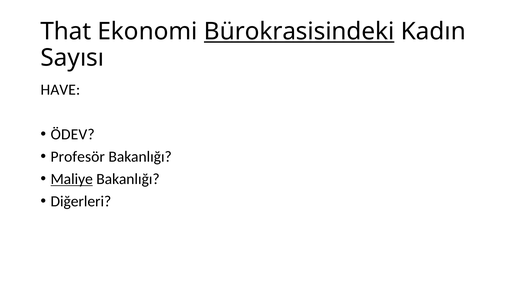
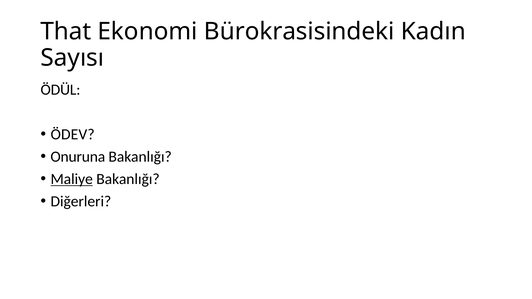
Bürokrasisindeki underline: present -> none (299, 32)
HAVE: HAVE -> ÖDÜL (60, 90)
Profesör: Profesör -> Onuruna (78, 157)
